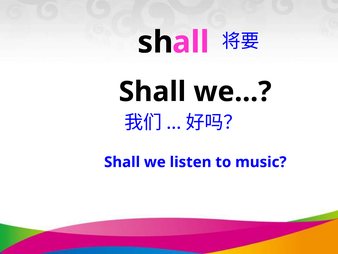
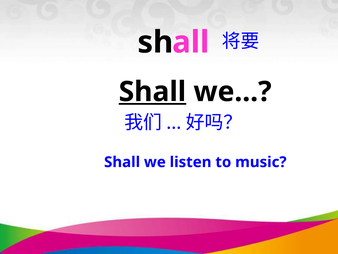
Shall underline: none -> present (152, 92)
